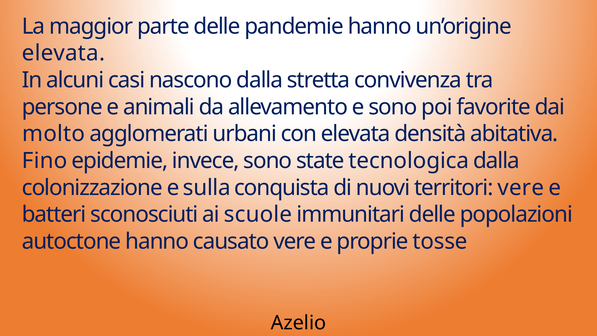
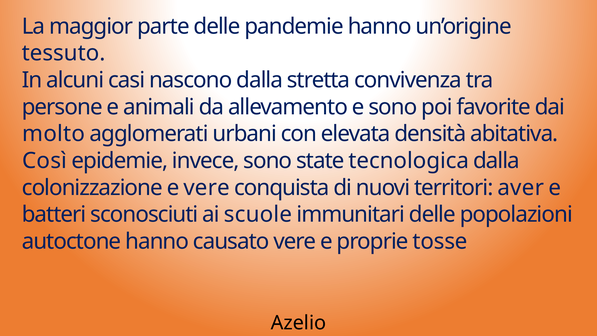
elevata: elevata -> tessuto (64, 53)
Fino: Fino -> Così (45, 161)
e sulla: sulla -> vere (207, 188)
territori vere: vere -> aver (521, 188)
